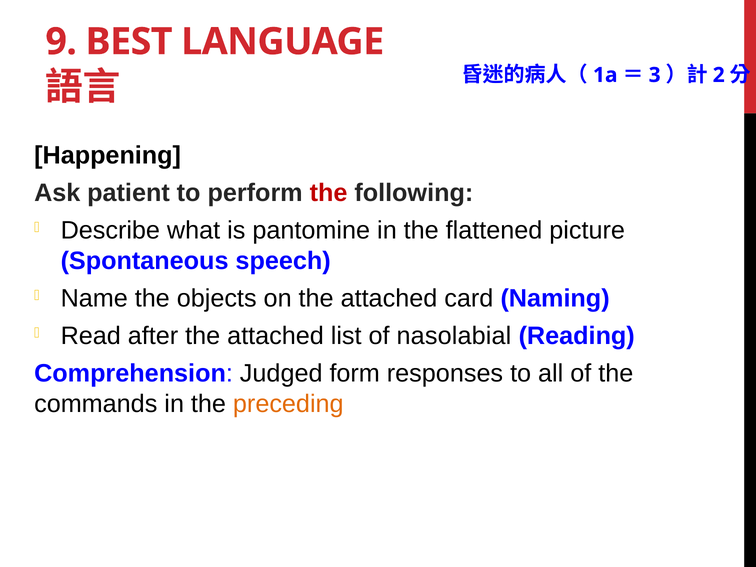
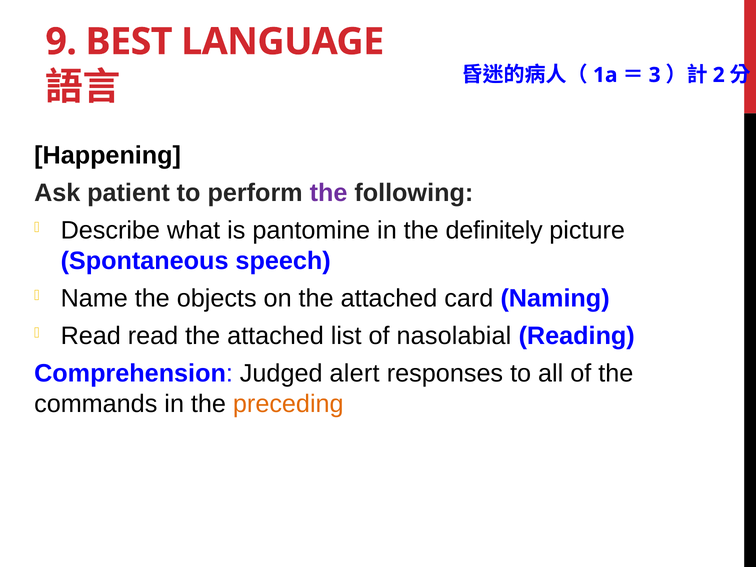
the colour: red -> purple (329, 193)
flattened: flattened -> definitely (494, 230)
Read after: after -> read (153, 336)
form: form -> alert (355, 373)
